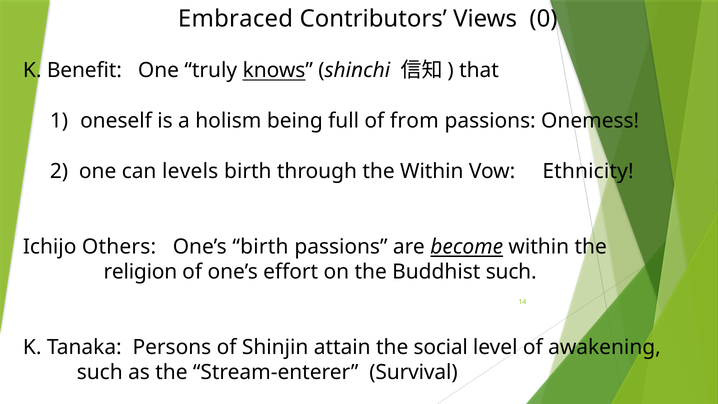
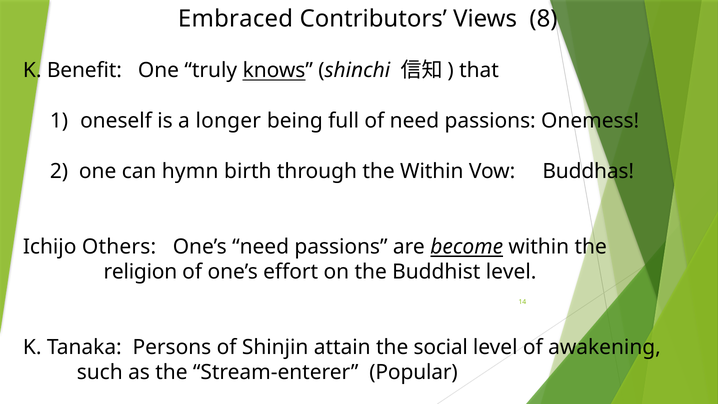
0: 0 -> 8 (543, 19)
holism: holism -> longer (228, 121)
of from: from -> need (414, 121)
levels: levels -> hymn (190, 171)
Ethnicity: Ethnicity -> Buddhas (588, 171)
One’s birth: birth -> need (261, 247)
Buddhist such: such -> level (511, 272)
Survival: Survival -> Popular (414, 372)
